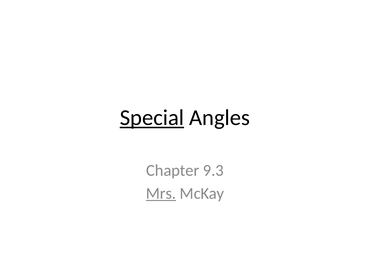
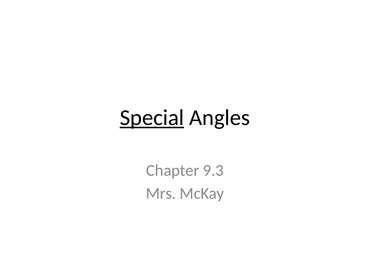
Mrs underline: present -> none (161, 193)
